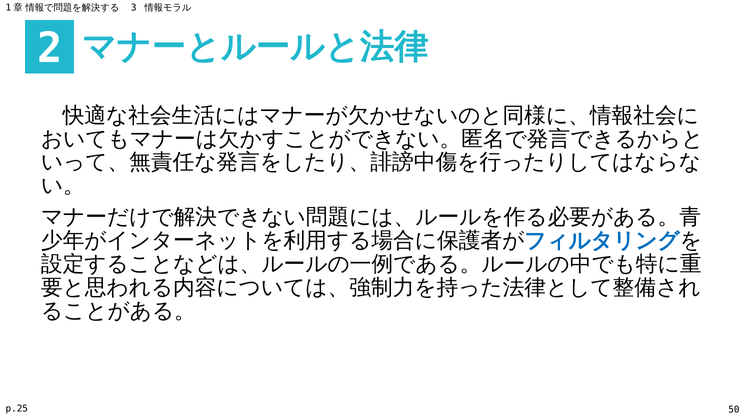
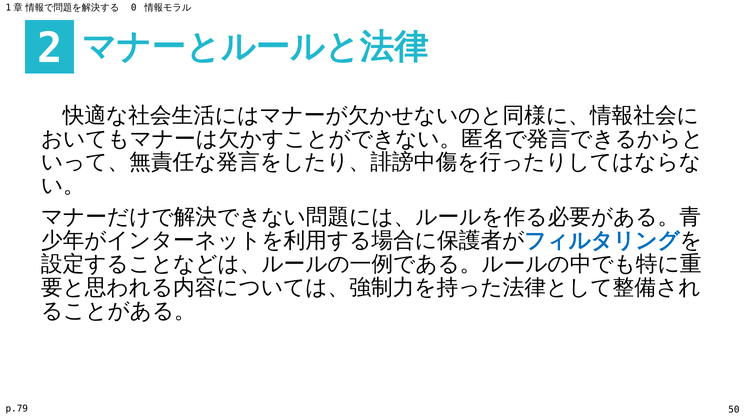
3: 3 -> 0 (134, 8)
p.25: p.25 -> p.79 (17, 409)
